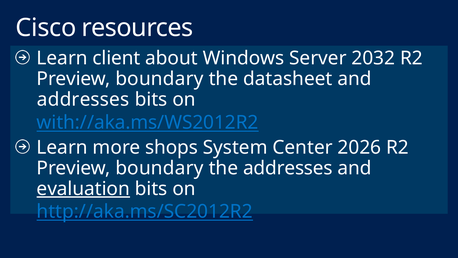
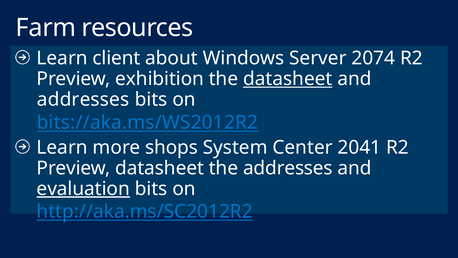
Cisco: Cisco -> Farm (46, 28)
2032: 2032 -> 2074 (373, 58)
boundary: boundary -> exhibition (160, 79)
datasheet underline: none -> present (288, 79)
with://aka.ms/WS2012R2: with://aka.ms/WS2012R2 -> bits://aka.ms/WS2012R2 (147, 122)
2026: 2026 -> 2041 (359, 147)
boundary: boundary -> datasheet (160, 168)
